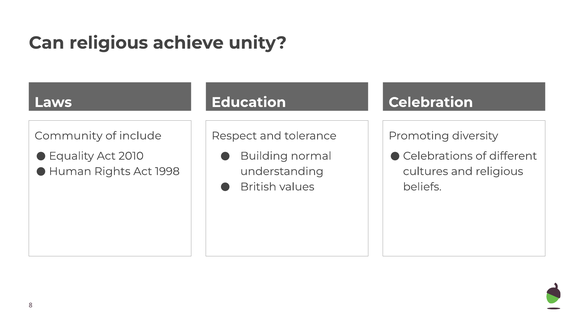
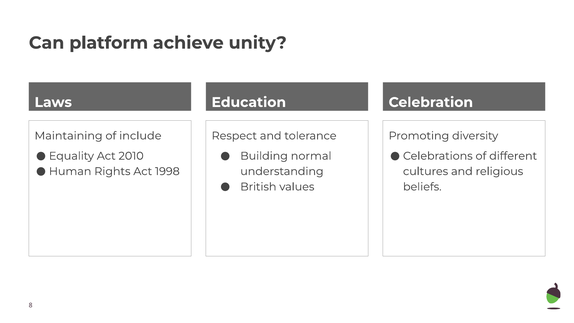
Can religious: religious -> platform (109, 43)
Community: Community -> Maintaining (69, 136)
